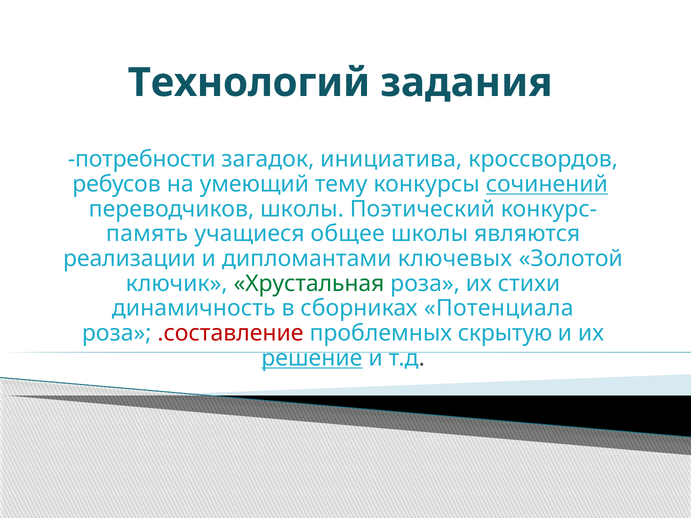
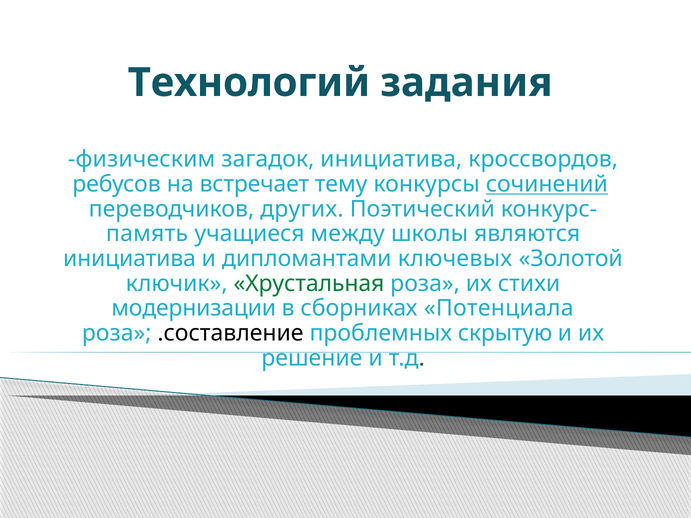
потребности: потребности -> физическим (142, 159)
умеющий: умеющий -> встречает (254, 184)
переводчиков школы: школы -> других (302, 209)
общее: общее -> между (348, 234)
реализации: реализации -> инициатива (129, 259)
динамичность: динамичность -> модернизации (194, 309)
.составление colour: red -> black (230, 333)
решение underline: present -> none (312, 358)
